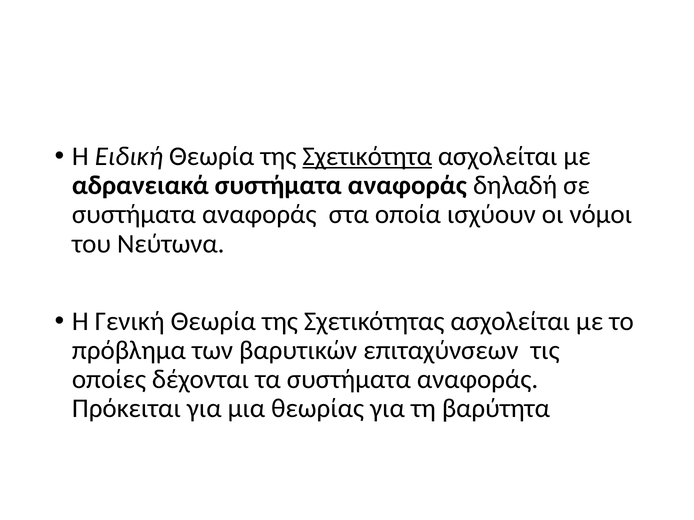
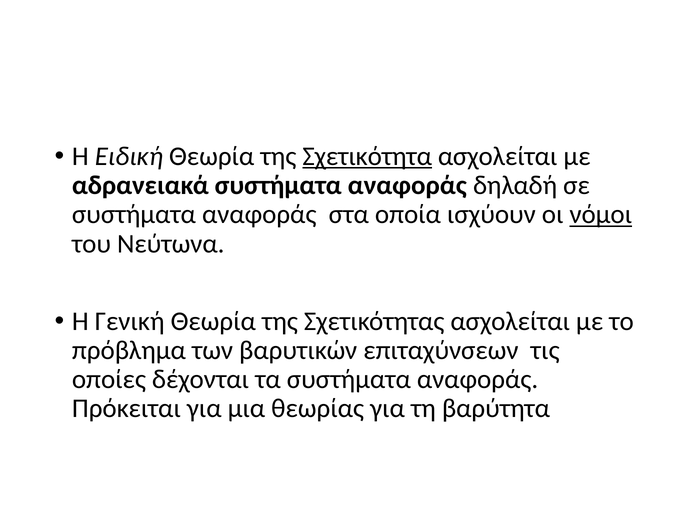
νόμοι underline: none -> present (601, 215)
